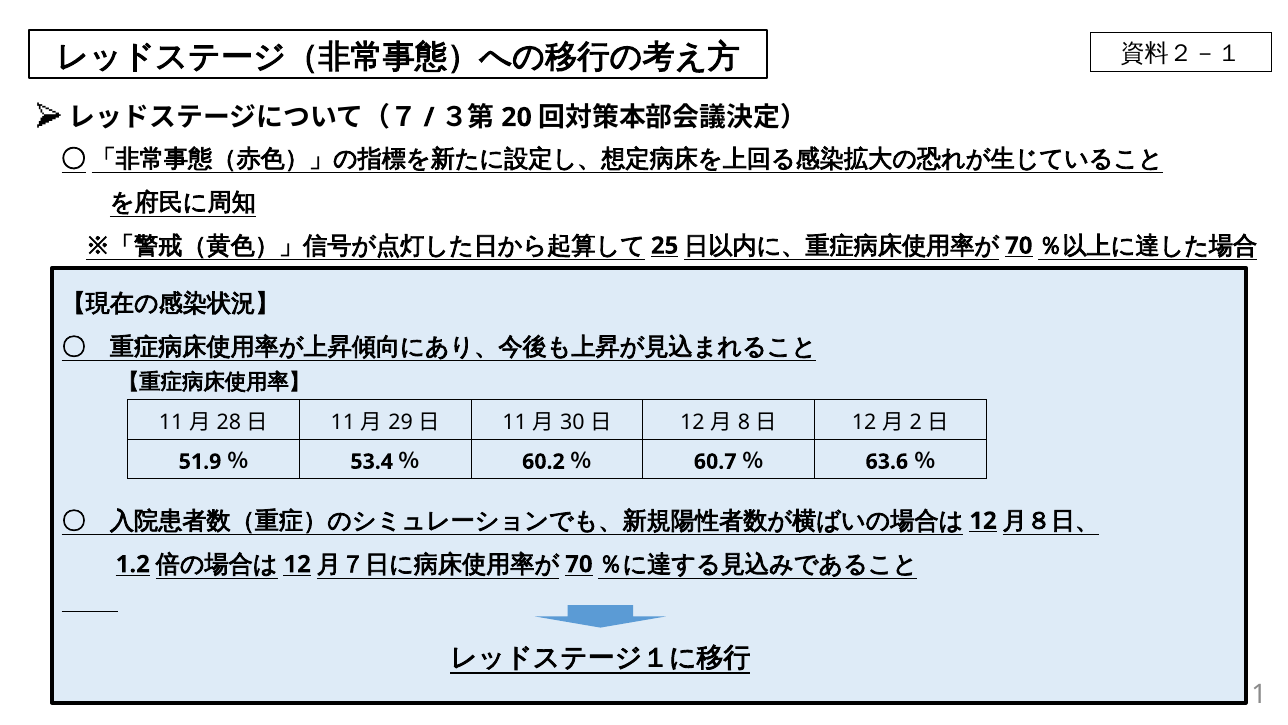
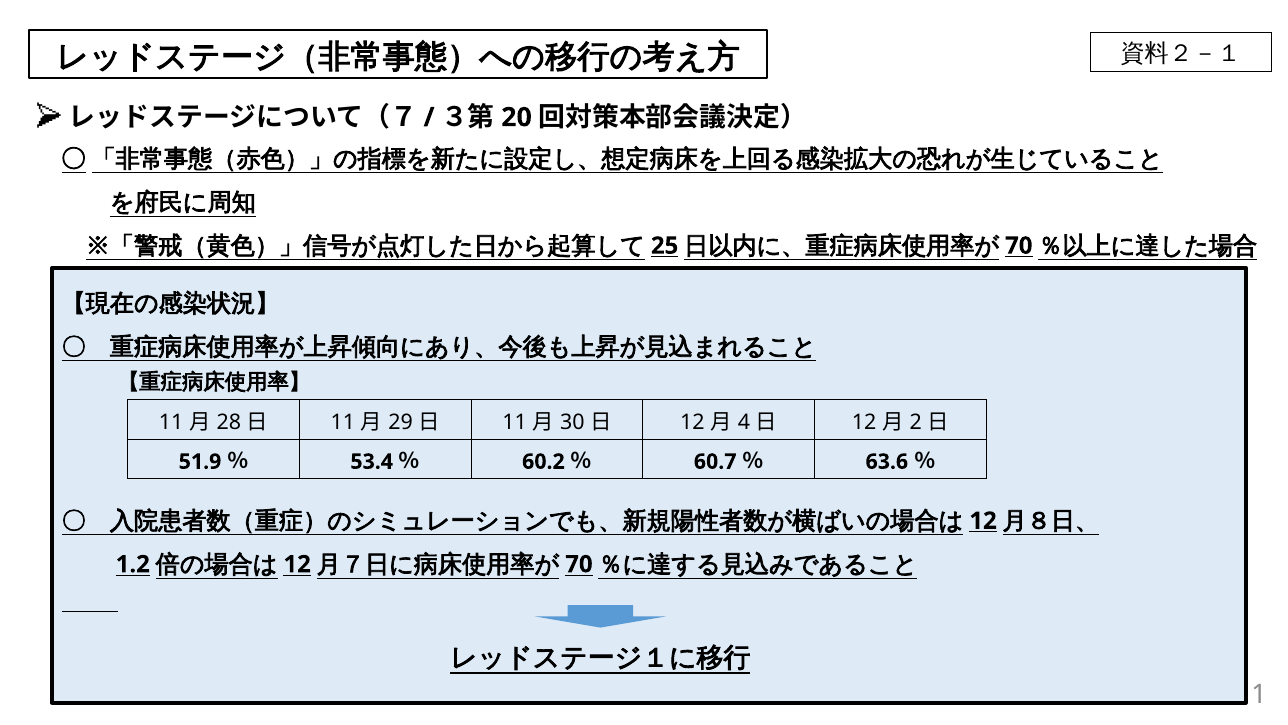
8: 8 -> 4 (744, 422)
